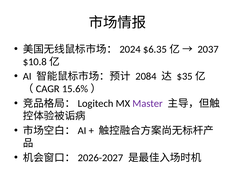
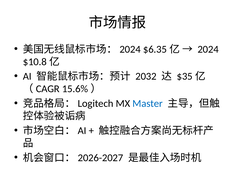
2037: 2037 -> 2024 (208, 49)
2084: 2084 -> 2032 (146, 76)
Master colour: purple -> blue (148, 104)
